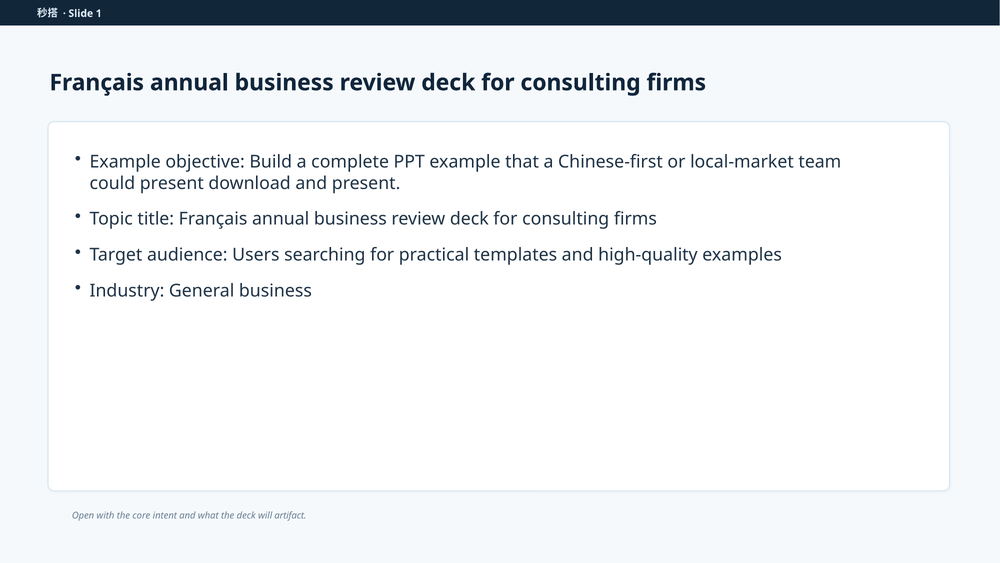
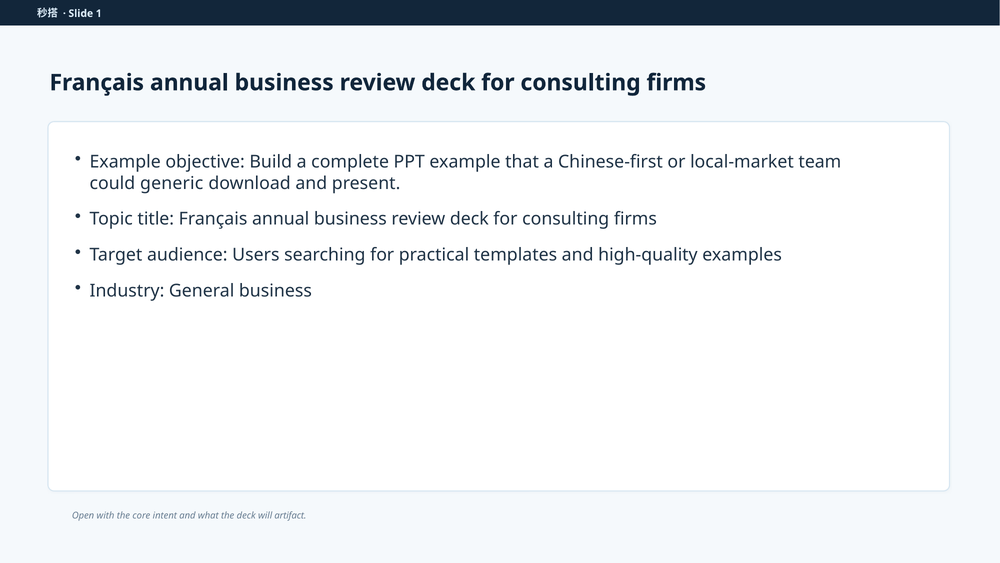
could present: present -> generic (172, 183)
